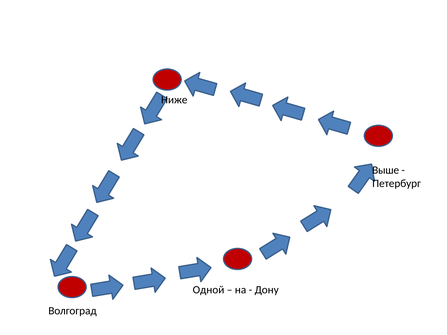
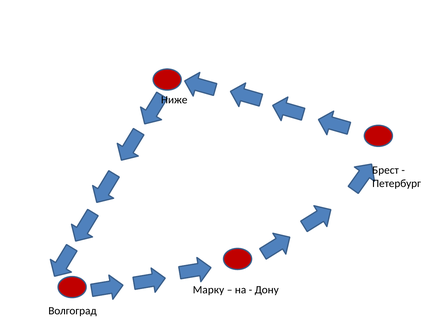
Выше: Выше -> Брест (386, 170)
Одной: Одной -> Марку (208, 290)
